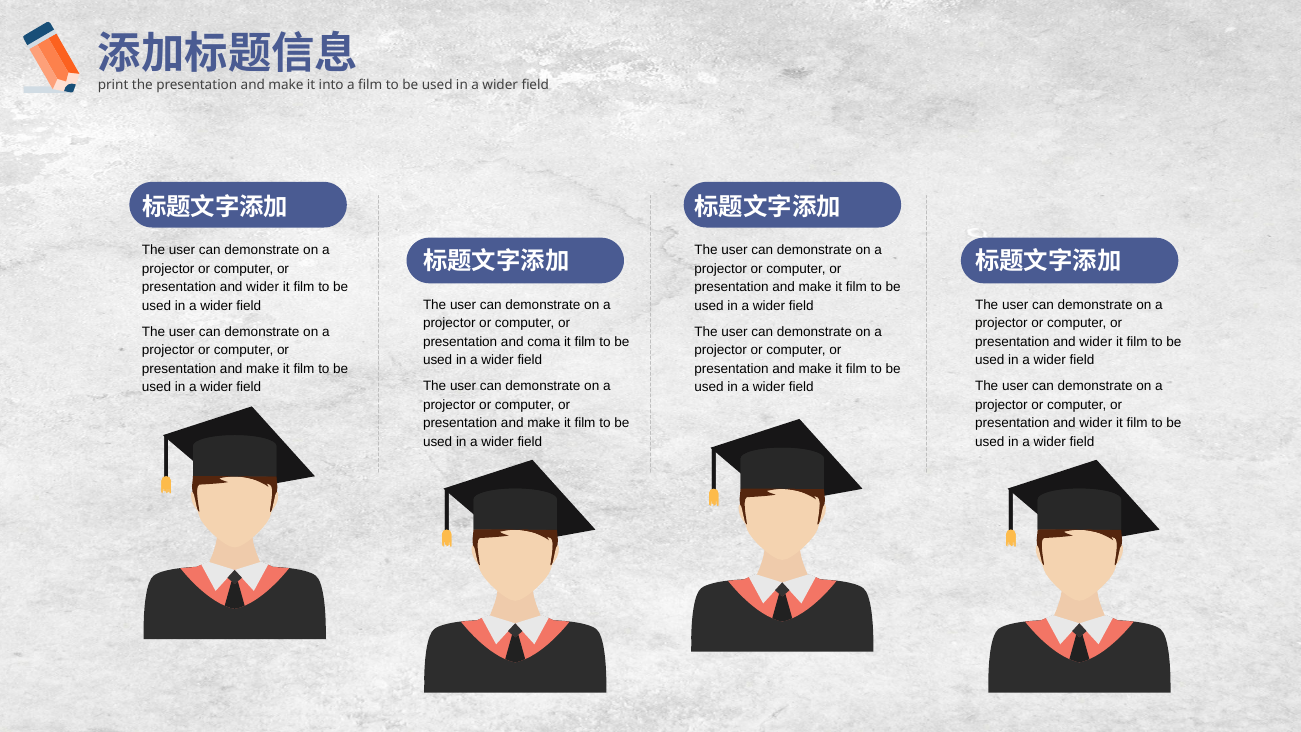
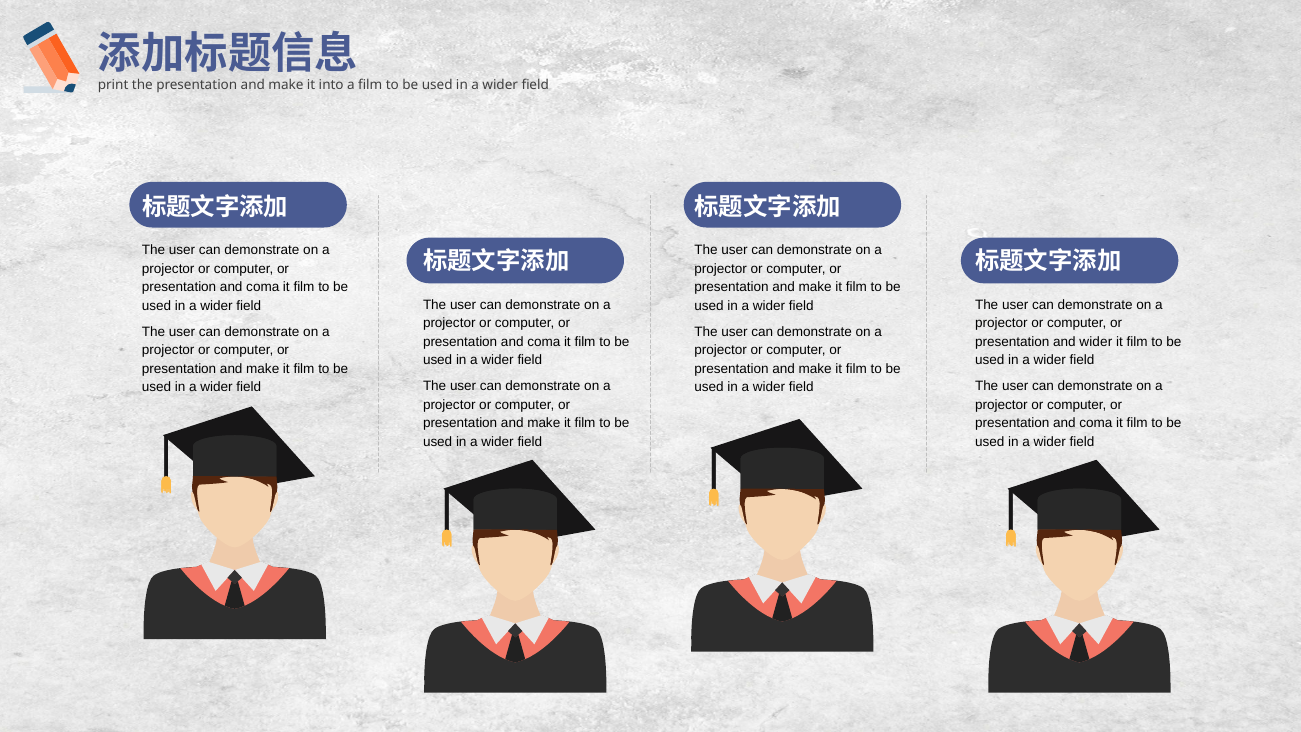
wider: wider -> coma (263, 287)
wider: wider -> coma (1096, 423)
